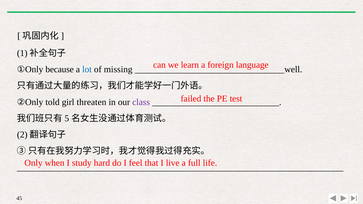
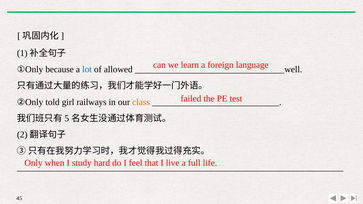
missing: missing -> allowed (118, 69)
threaten: threaten -> railways (92, 102)
class colour: purple -> orange (141, 102)
